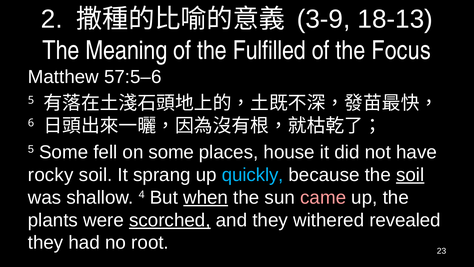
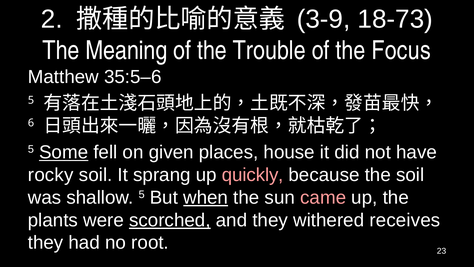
18-13: 18-13 -> 18-73 (395, 19)
Fulfilled: Fulfilled -> Trouble (269, 50)
57:5–6: 57:5–6 -> 35:5–6 (133, 77)
Some underline: none -> present (64, 152)
on some: some -> given (171, 152)
quickly colour: light blue -> pink (253, 175)
soil underline: present -> none (410, 175)
shallow 4: 4 -> 5 (142, 194)
revealed: revealed -> receives (405, 220)
